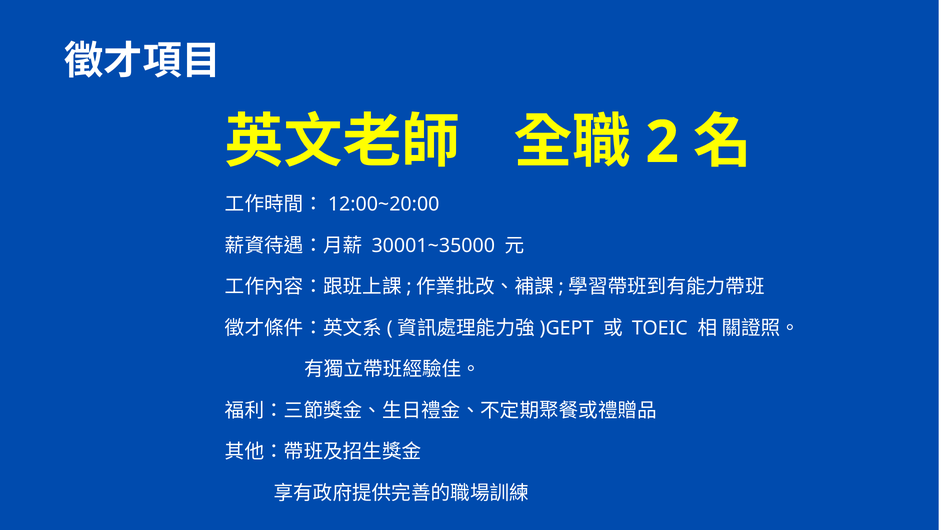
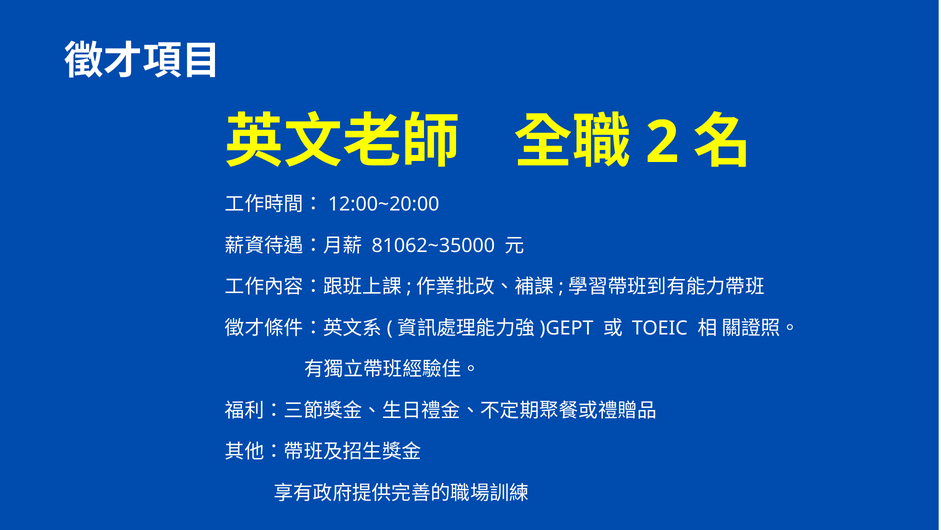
30001~35000: 30001~35000 -> 81062~35000 (433, 245)
